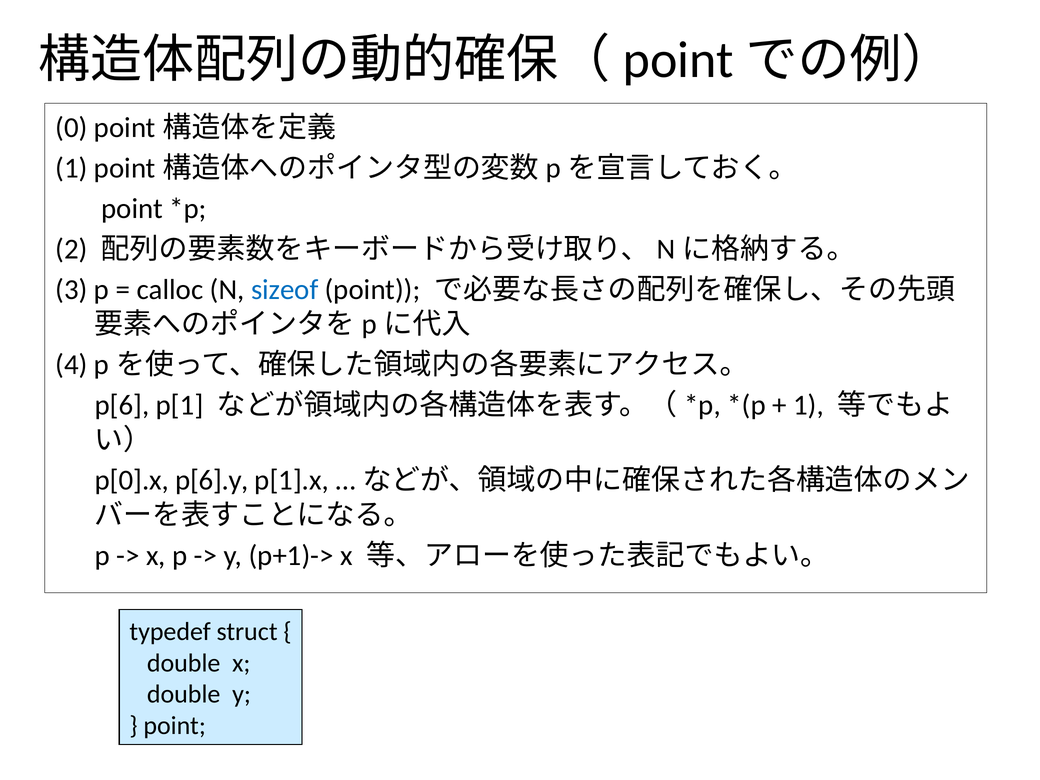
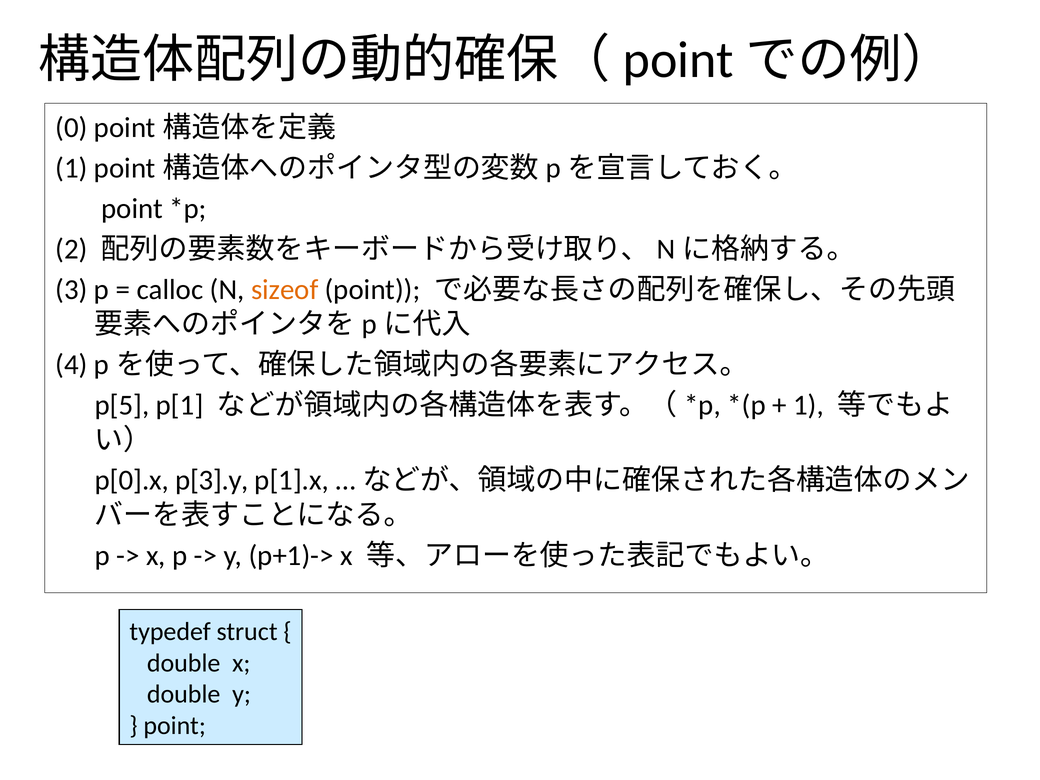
sizeof colour: blue -> orange (285, 290)
p[6: p[6 -> p[5 (122, 405)
p[6].y: p[6].y -> p[3].y (212, 480)
